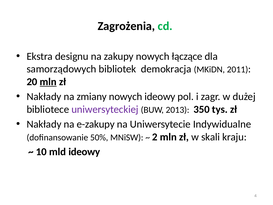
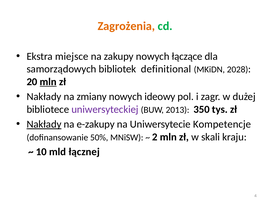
Zagrożenia colour: black -> orange (126, 26)
designu: designu -> miejsce (72, 56)
demokracja: demokracja -> definitional (166, 69)
2011: 2011 -> 2028 (238, 69)
Nakłady underline: none -> present (44, 124)
Indywidualne: Indywidualne -> Kompetencje (222, 124)
mld ideowy: ideowy -> łącznej (84, 152)
